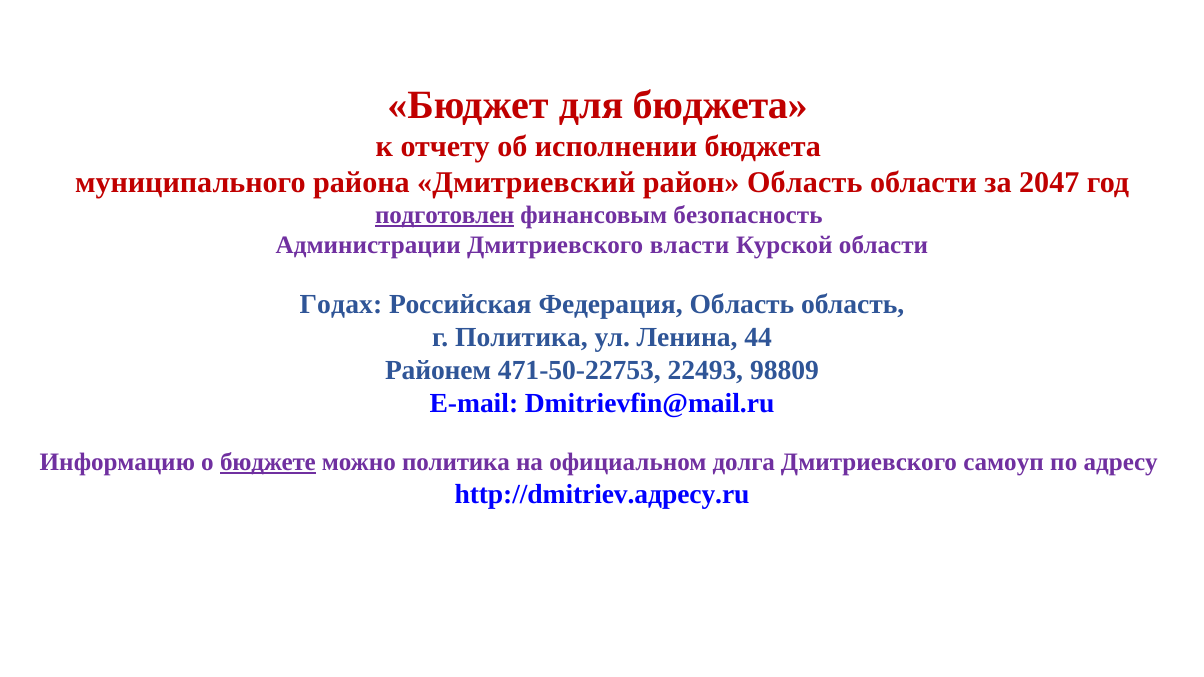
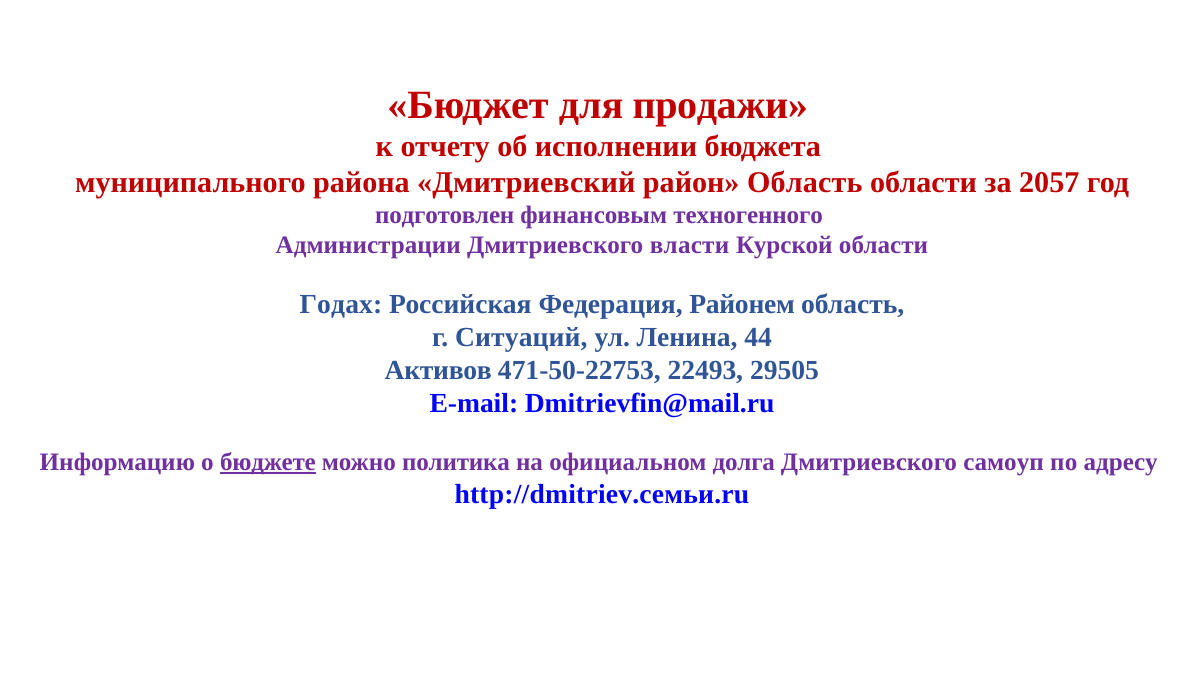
для бюджета: бюджета -> продажи (720, 105)
2047: 2047 -> 2057 (1049, 183)
подготовлен underline: present -> none (445, 216)
безопасность: безопасность -> техногенного (748, 216)
Федерация Область: Область -> Районем (742, 304)
г Политика: Политика -> Ситуаций (521, 338)
Районем: Районем -> Активов (438, 371)
98809: 98809 -> 29505 (784, 371)
http://dmitriev.адресу.ru: http://dmitriev.адресу.ru -> http://dmitriev.семьи.ru (602, 494)
